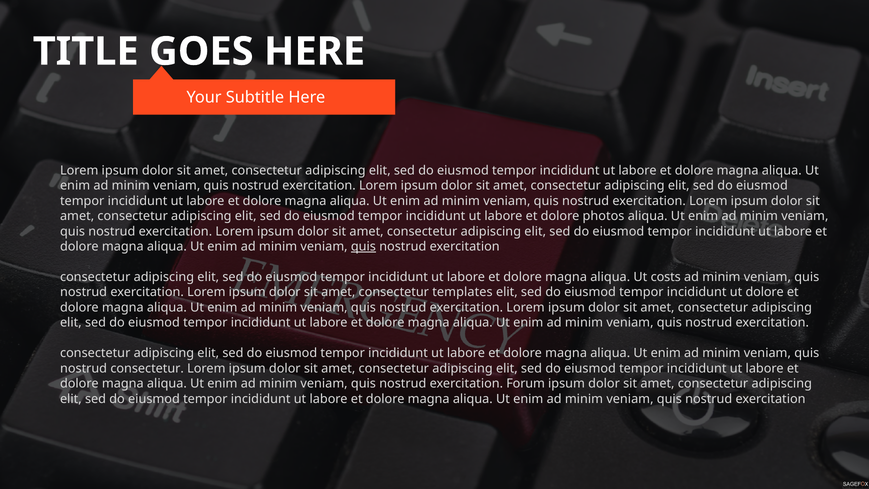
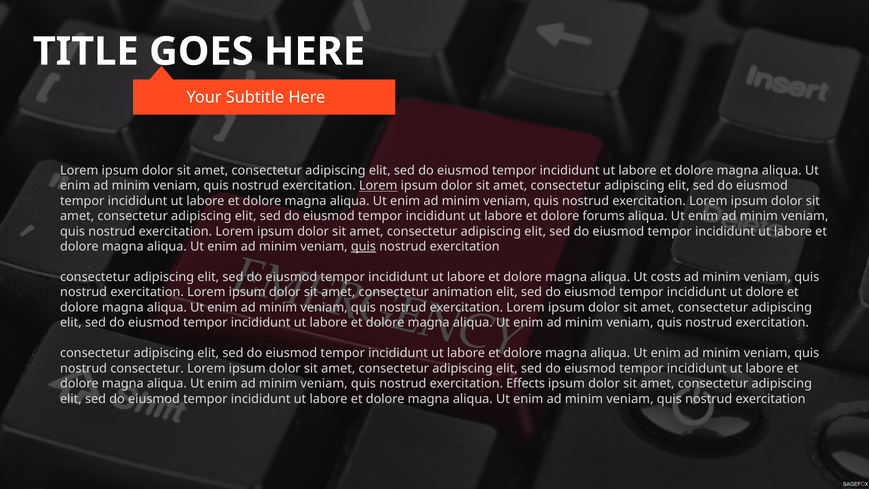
Lorem underline: none -> present (378, 186)
photos: photos -> forums (604, 216)
templates: templates -> animation (463, 292)
Forum: Forum -> Effects (526, 383)
